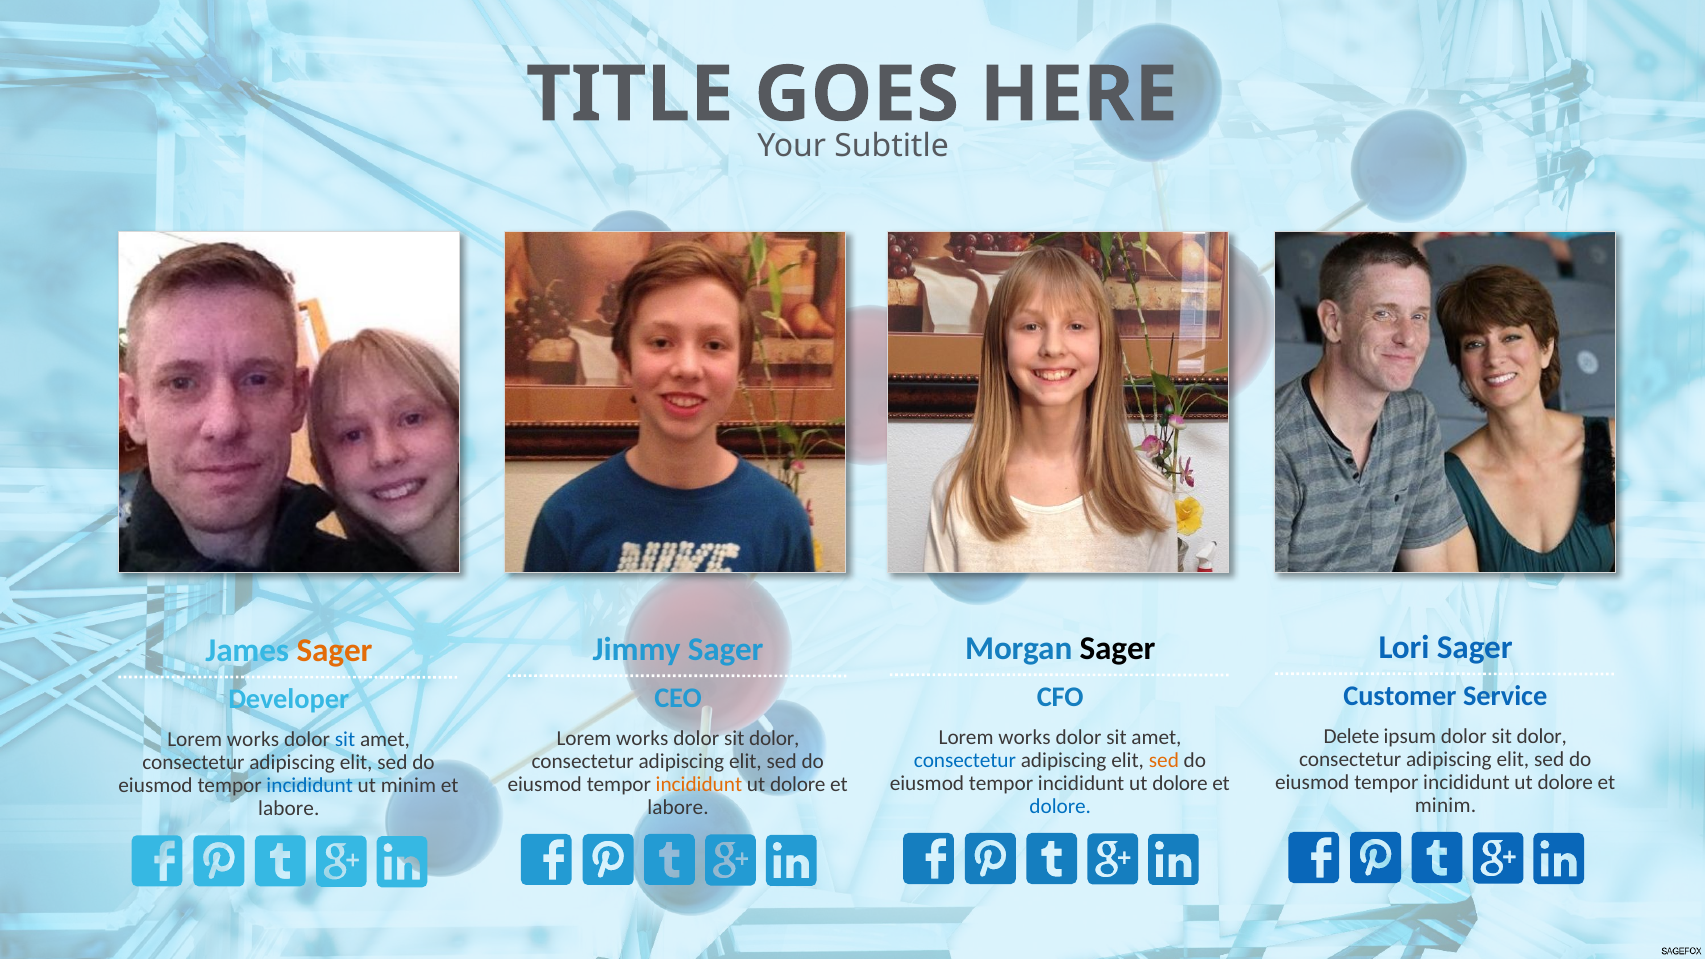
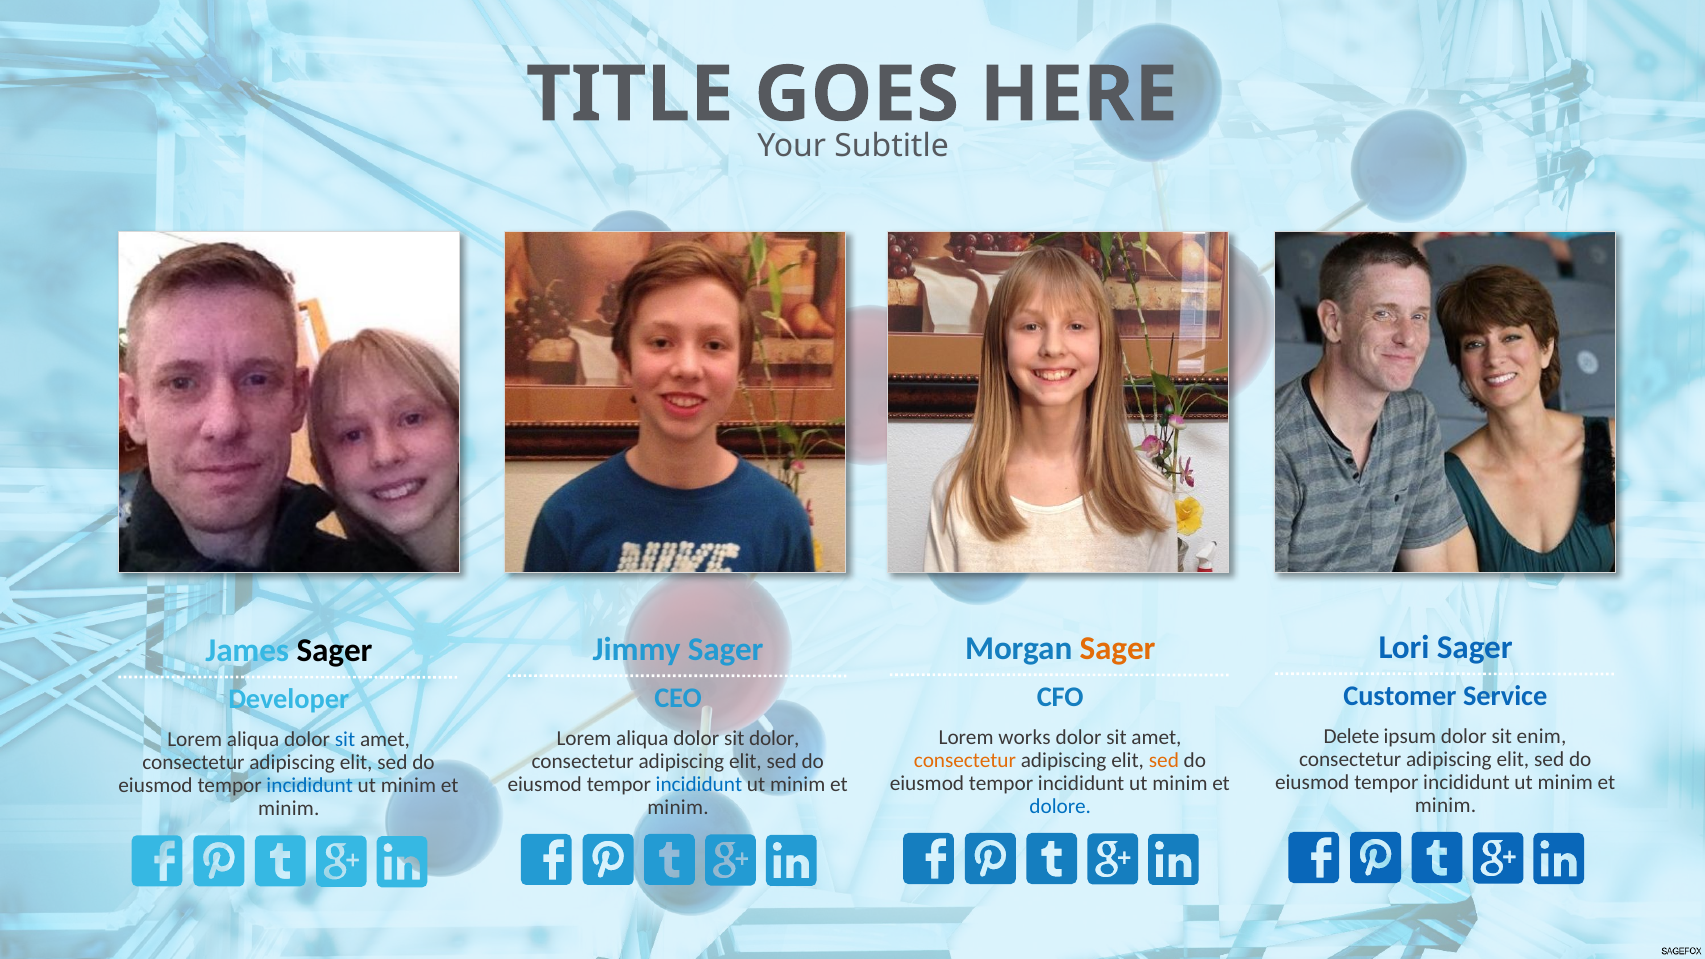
Sager colour: black -> orange (1118, 648)
Sager colour: orange -> black (335, 651)
ipsum dolor sit dolor: dolor -> enim (1542, 736)
works: works -> aliqua (642, 738)
works: works -> aliqua (253, 740)
consectetur colour: blue -> orange (965, 760)
dolore: dolore -> minim (1565, 782)
dolore: dolore -> minim (1180, 783)
incididunt colour: orange -> blue (699, 784)
dolore: dolore -> minim (798, 784)
labore: labore -> minim (678, 807)
labore: labore -> minim (289, 809)
